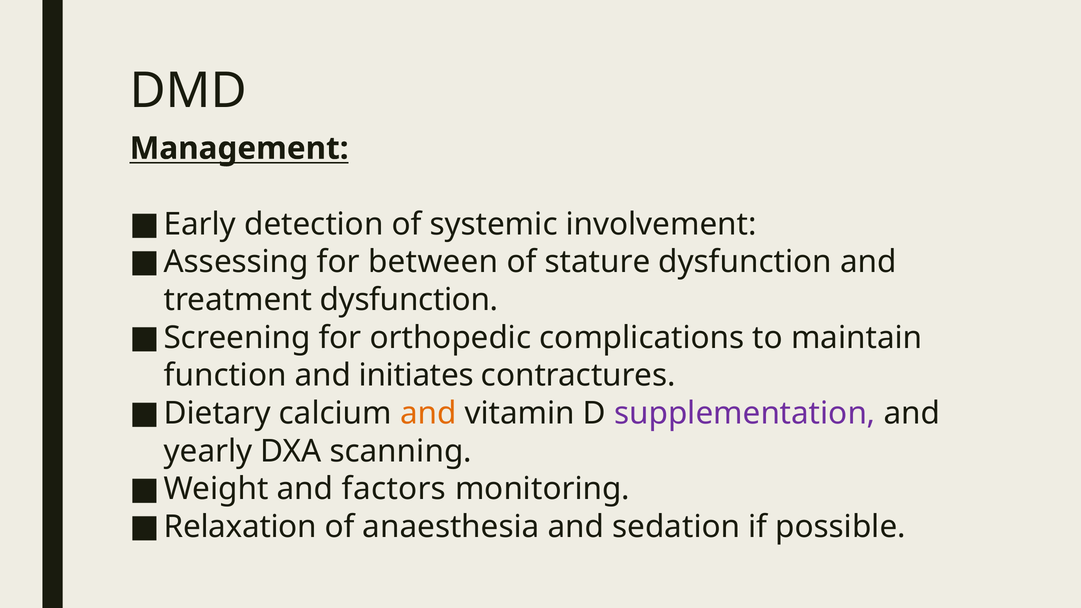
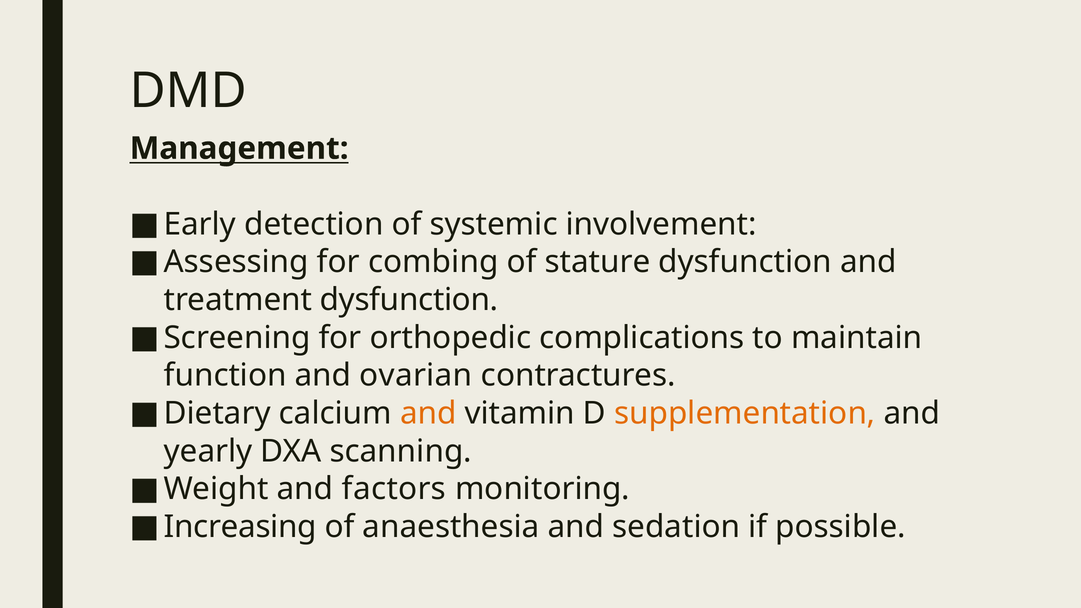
between: between -> combing (433, 262)
initiates: initiates -> ovarian (416, 376)
supplementation colour: purple -> orange (745, 413)
Relaxation: Relaxation -> Increasing (240, 527)
